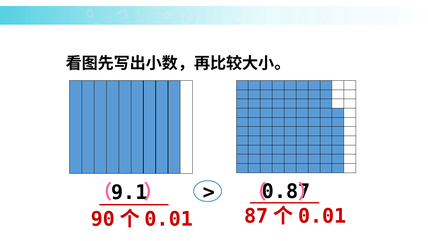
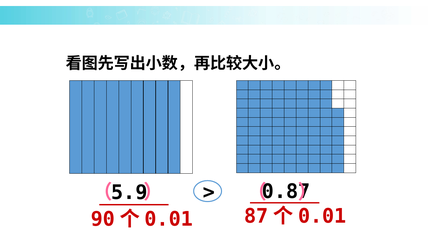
9.1: 9.1 -> 5.9 (129, 192)
